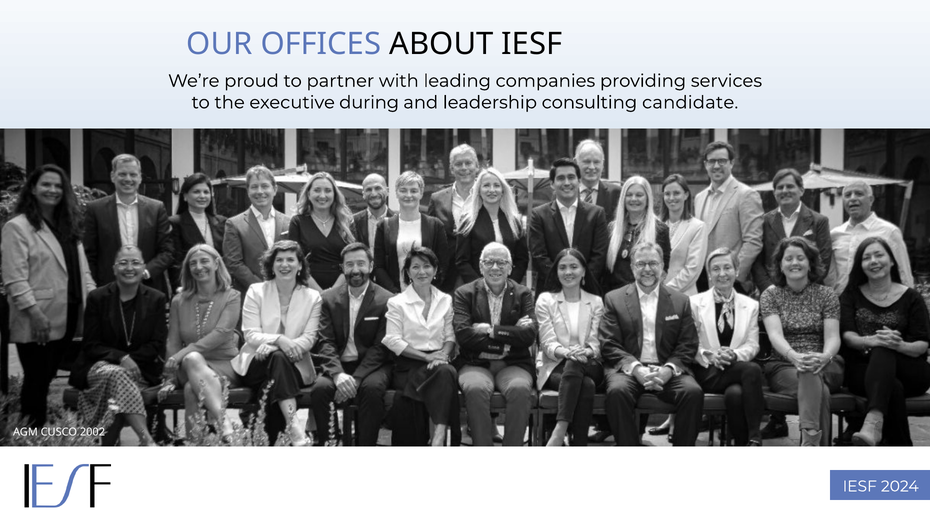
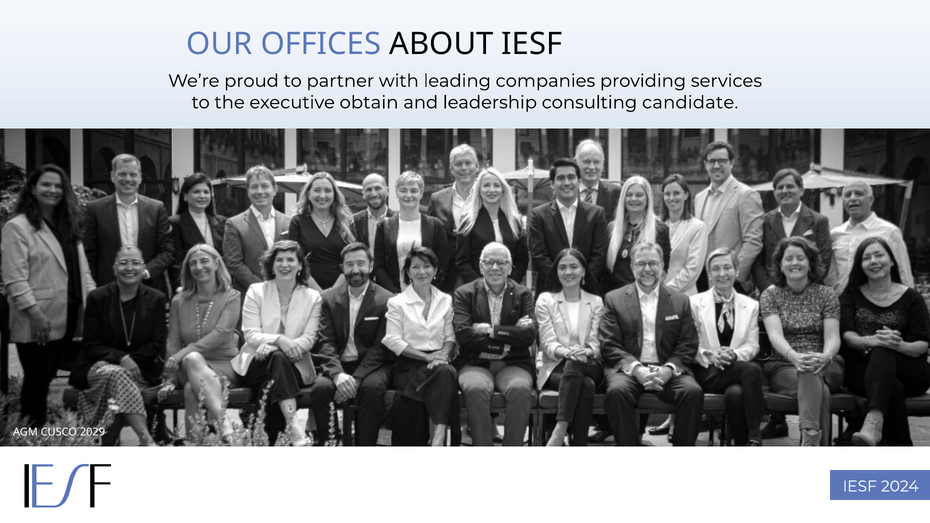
during: during -> obtain (369, 102)
2002: 2002 -> 2029 (92, 432)
